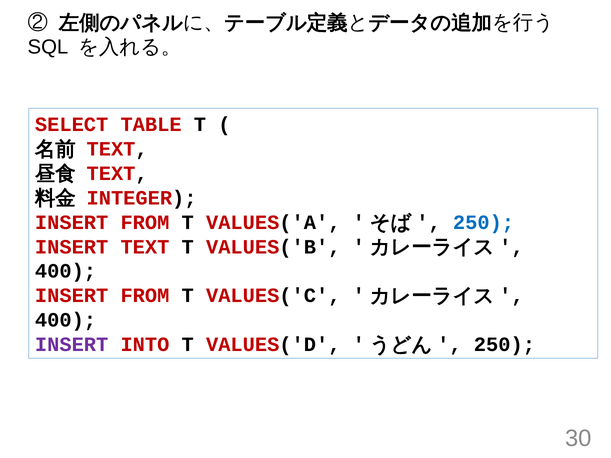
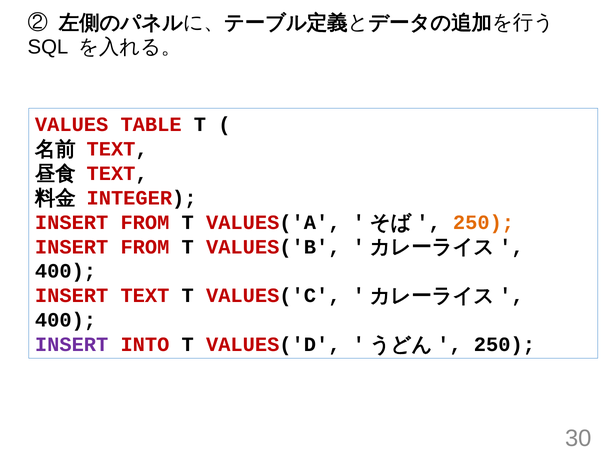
SELECT: SELECT -> VALUES (72, 125)
250 colour: blue -> orange (484, 223)
TEXT: TEXT -> FROM (145, 247)
FROM: FROM -> TEXT (145, 296)
